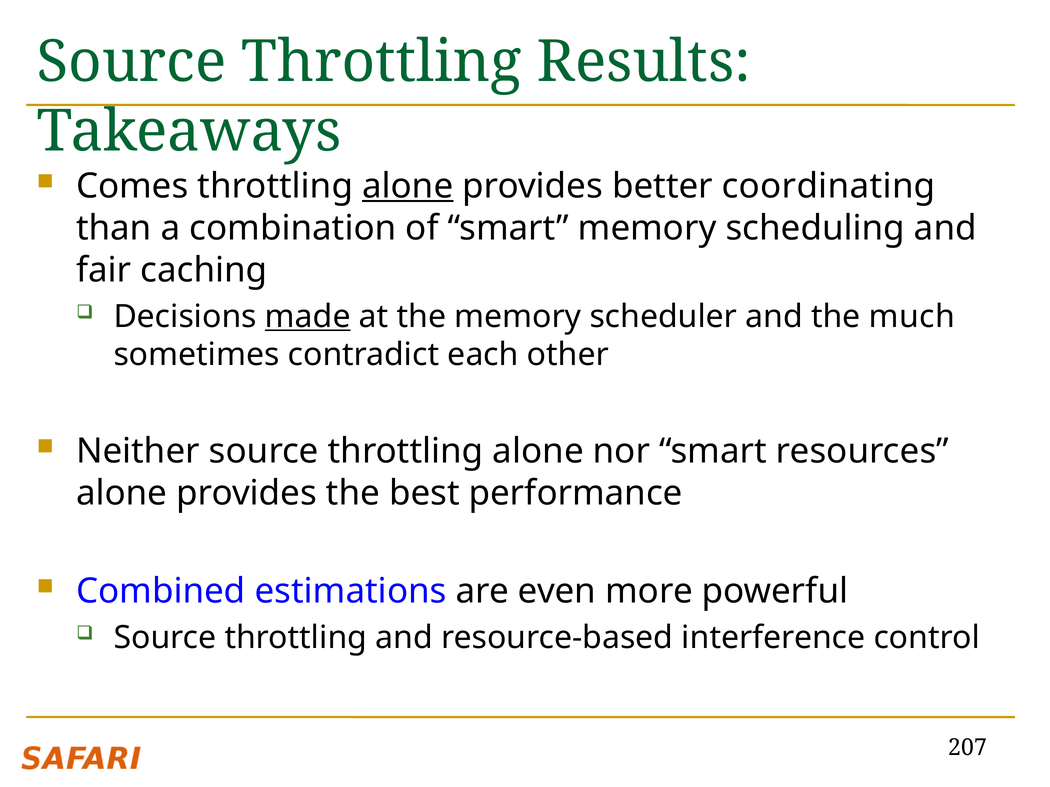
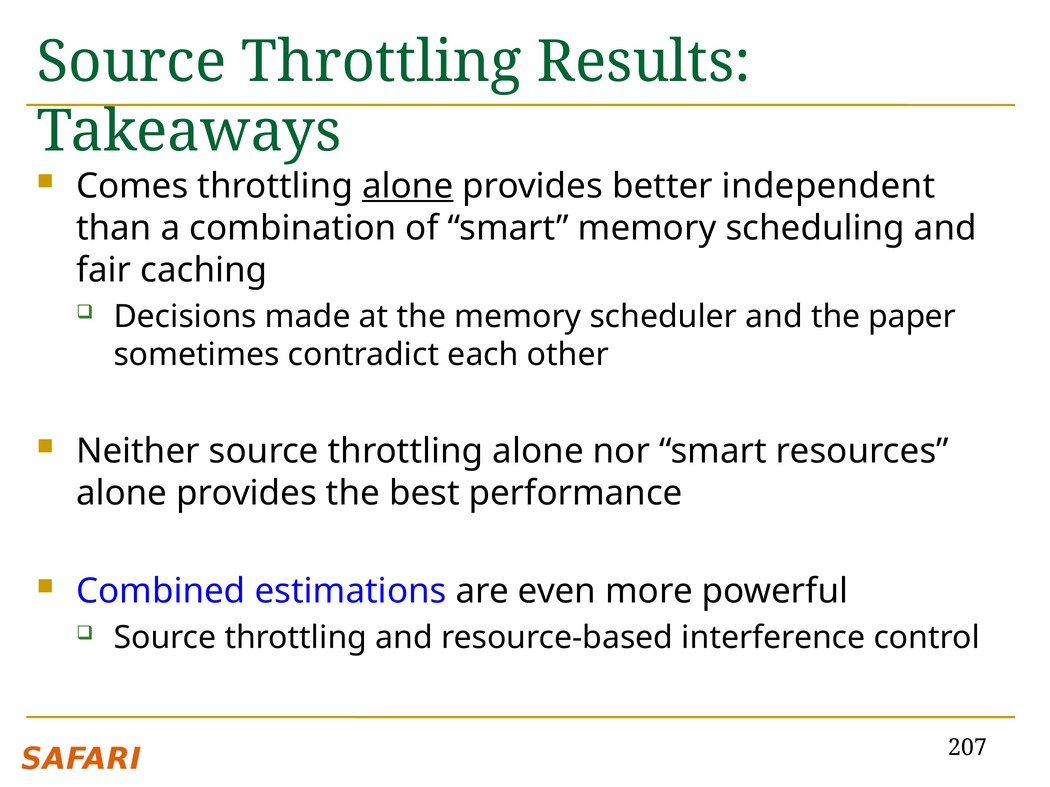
coordinating: coordinating -> independent (829, 186)
made underline: present -> none (308, 317)
much: much -> paper (912, 317)
